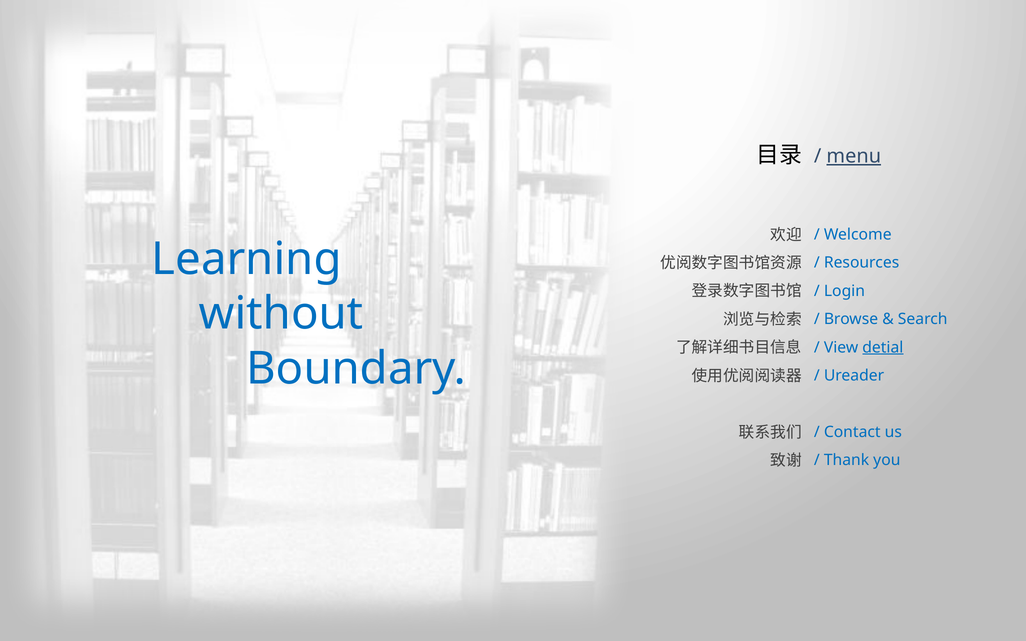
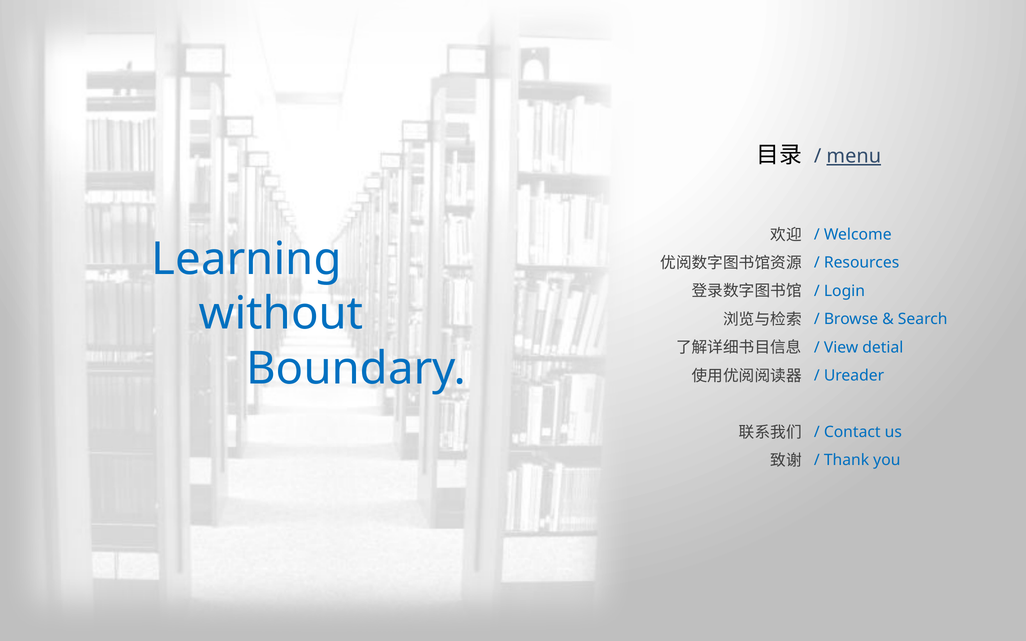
detial underline: present -> none (883, 348)
